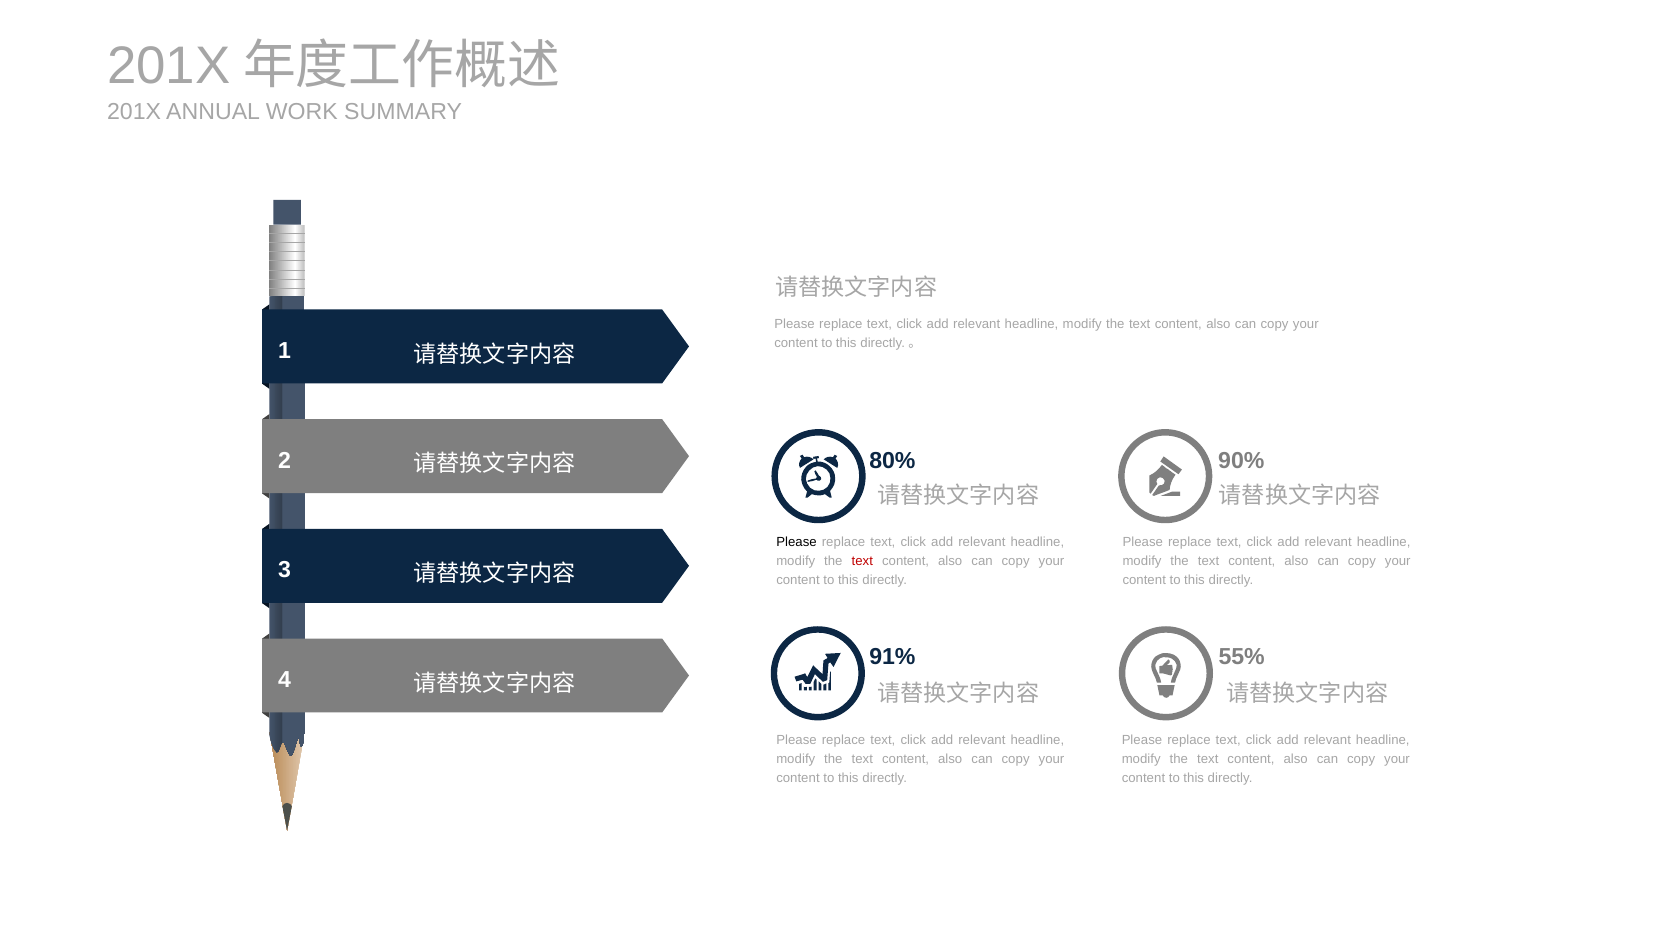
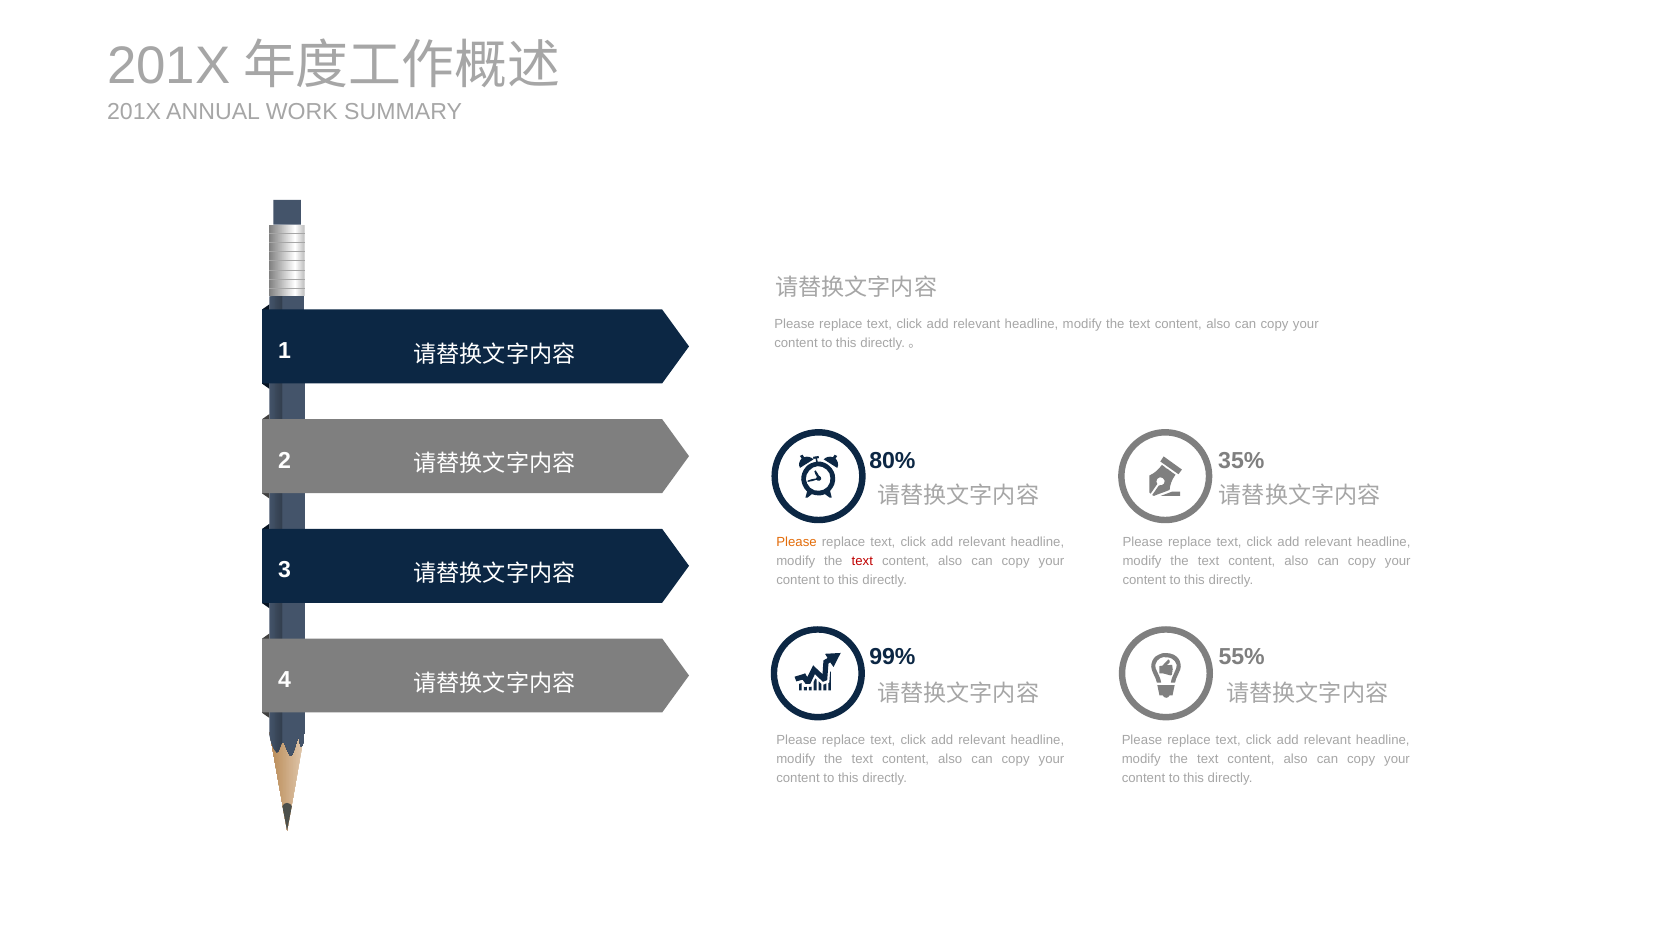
90%: 90% -> 35% (1241, 461)
Please colour: black -> orange (797, 542)
91%: 91% -> 99% (892, 657)
